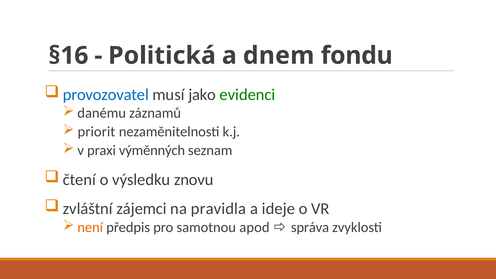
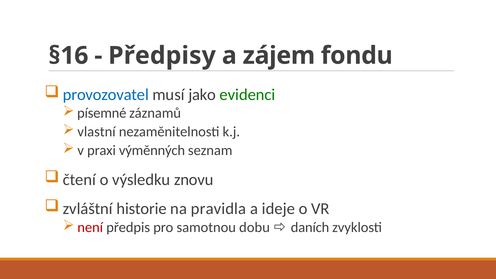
Politická: Politická -> Předpisy (162, 56)
dnem: dnem -> zájem (279, 56)
danému: danému -> písemné (102, 113)
priorit: priorit -> vlastní (96, 132)
zájemci: zájemci -> historie (142, 209)
není colour: orange -> red (90, 227)
apod: apod -> dobu (254, 227)
správa: správa -> daních (310, 227)
